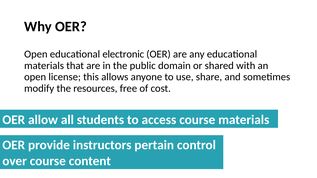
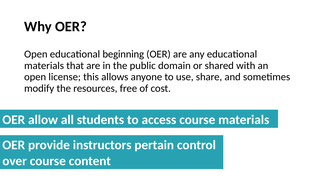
electronic: electronic -> beginning (123, 54)
